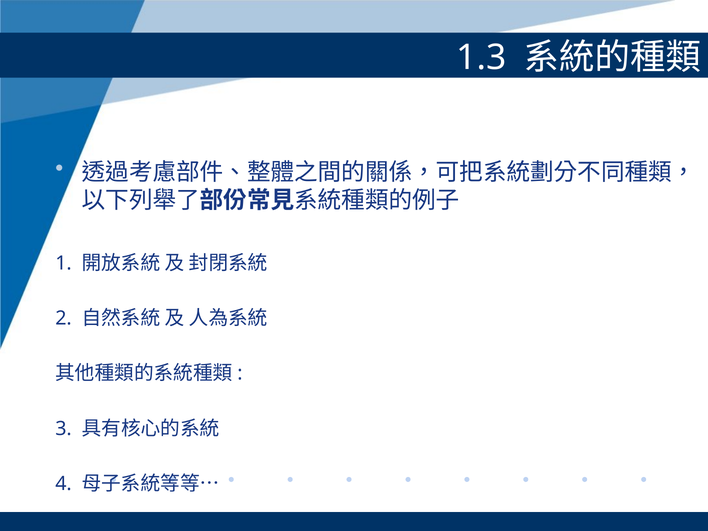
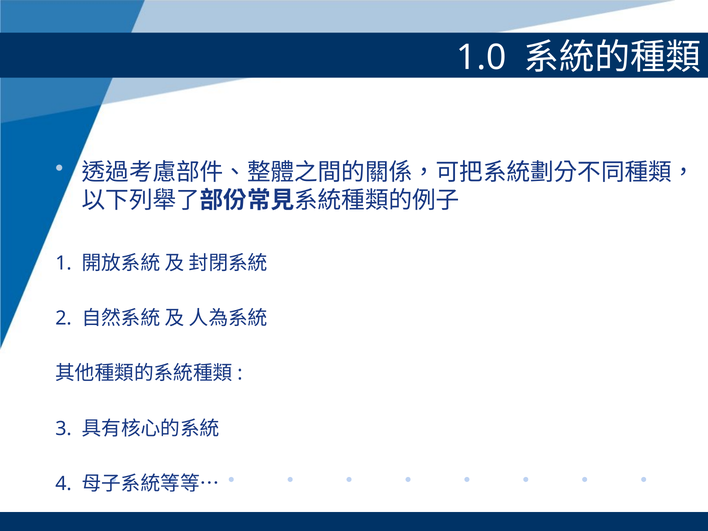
1.3: 1.3 -> 1.0 (481, 58)
